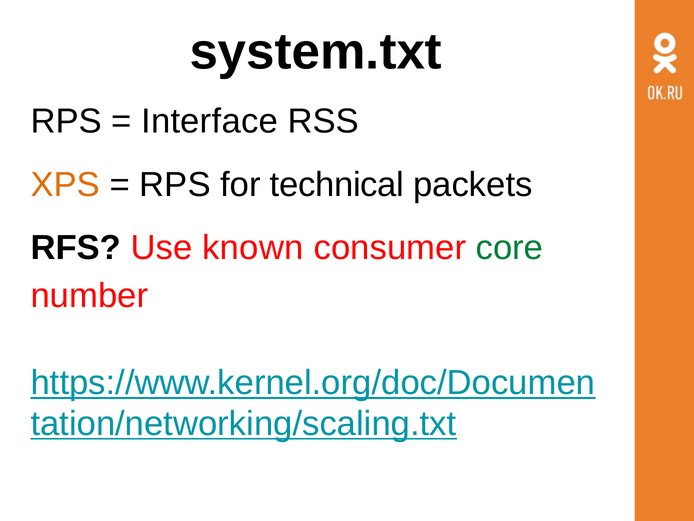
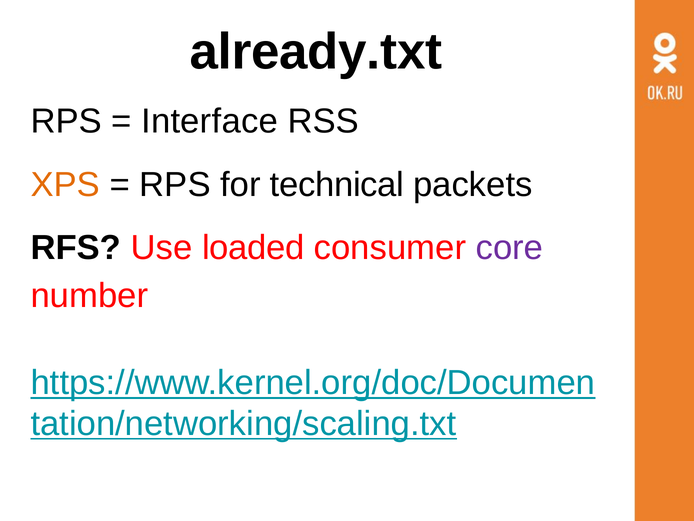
system.txt: system.txt -> already.txt (316, 52)
known: known -> loaded (253, 248)
core colour: green -> purple (509, 248)
